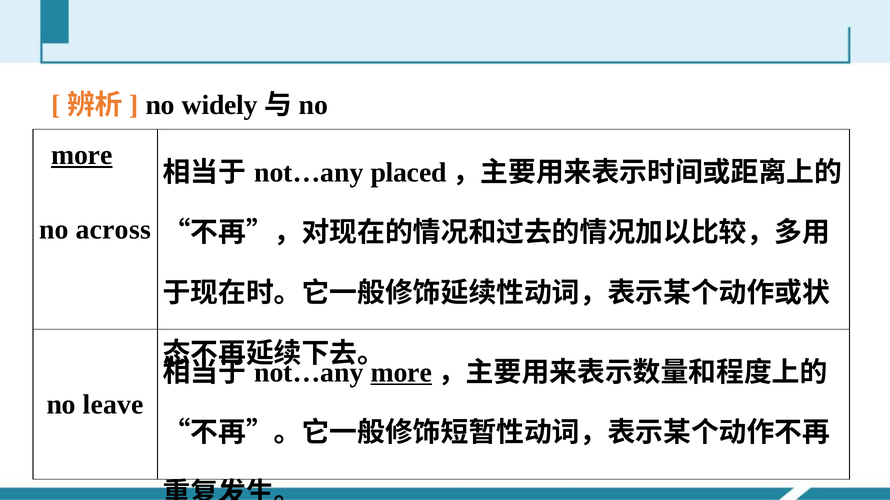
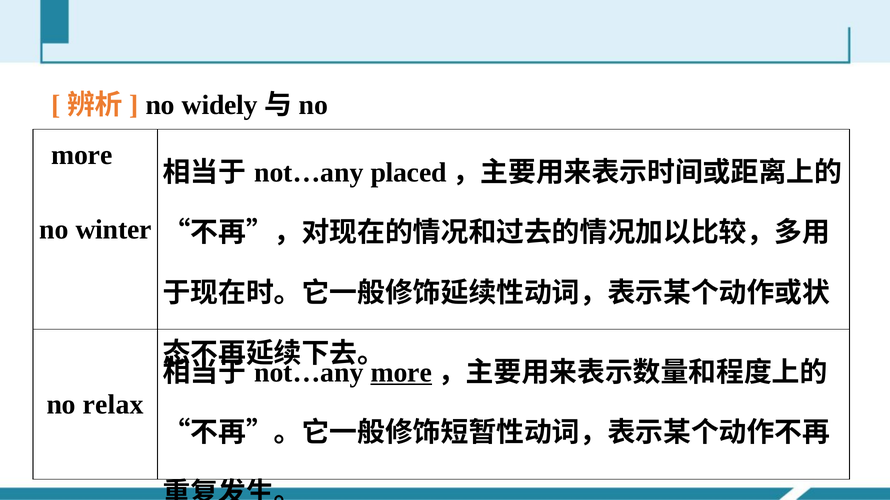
more underline: present -> none (82, 155)
across: across -> winter (114, 230)
leave: leave -> relax (113, 405)
